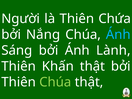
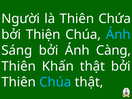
Nắng: Nắng -> Thiện (43, 35)
Lành: Lành -> Càng (113, 50)
Chúa colour: light green -> light blue (55, 82)
